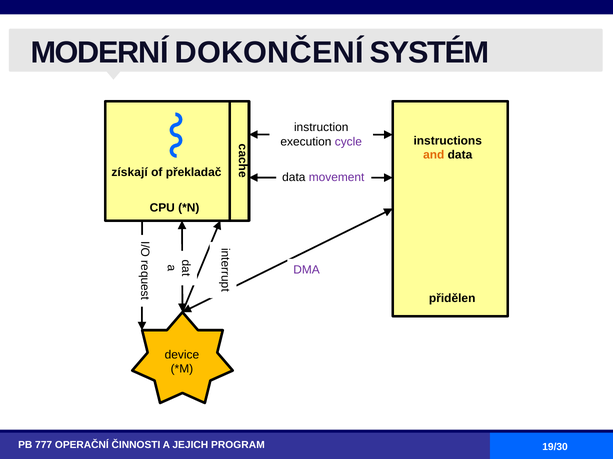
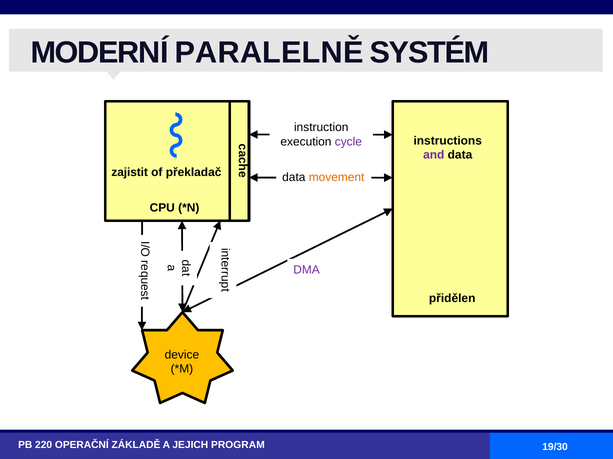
DOKONČENÍ: DOKONČENÍ -> PARALELNĚ (269, 52)
and colour: orange -> purple (434, 155)
získají: získají -> zajistit (130, 173)
movement colour: purple -> orange (337, 178)
777: 777 -> 220 (44, 445)
ČINNOSTI: ČINNOSTI -> ZÁKLADĚ (136, 445)
